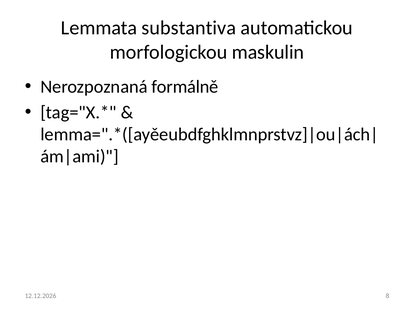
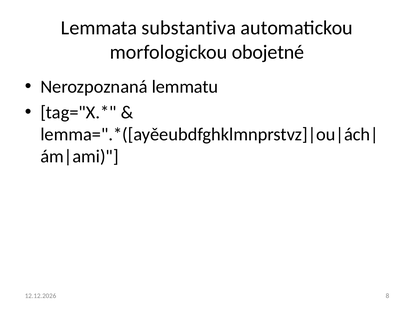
maskulin: maskulin -> obojetné (268, 52)
formálně: formálně -> lemmatu (185, 87)
